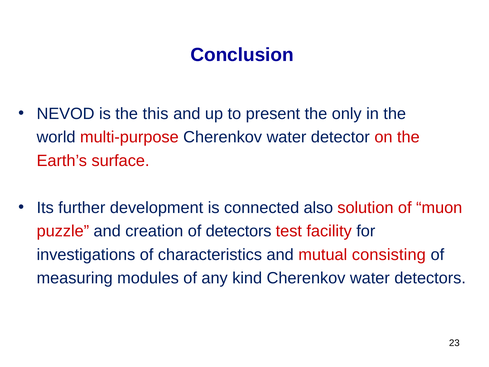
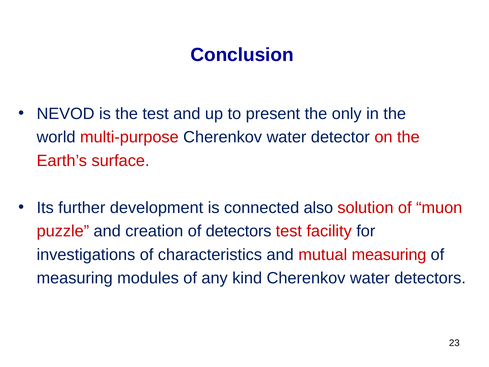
the this: this -> test (156, 114)
mutual consisting: consisting -> measuring (389, 254)
